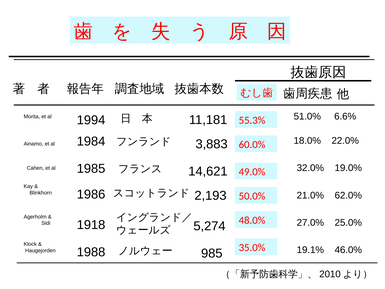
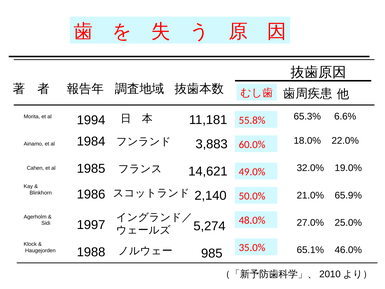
51.0%: 51.0% -> 65.3% (307, 116)
55.3%: 55.3% -> 55.8% (252, 120)
2,193: 2,193 -> 2,140 (210, 195)
62.0%: 62.0% -> 65.9% (348, 195)
1918: 1918 -> 1997 (91, 225)
19.1%: 19.1% -> 65.1% (310, 250)
